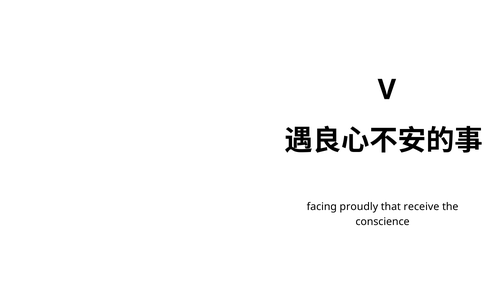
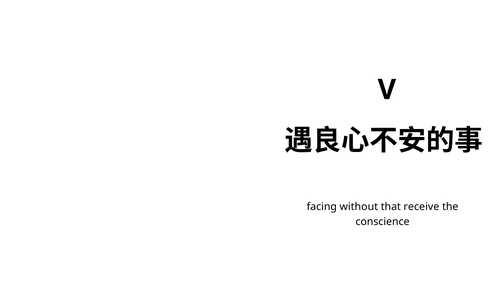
proudly: proudly -> without (359, 207)
